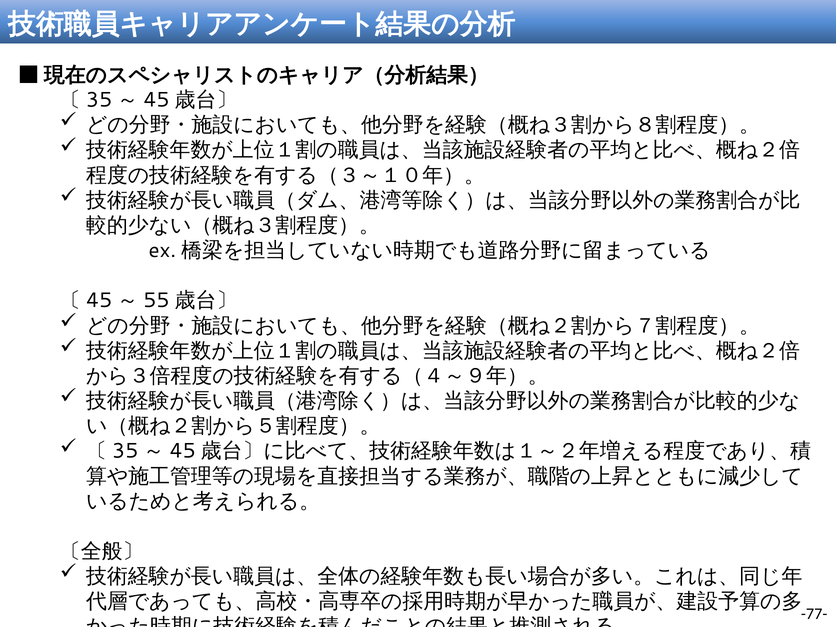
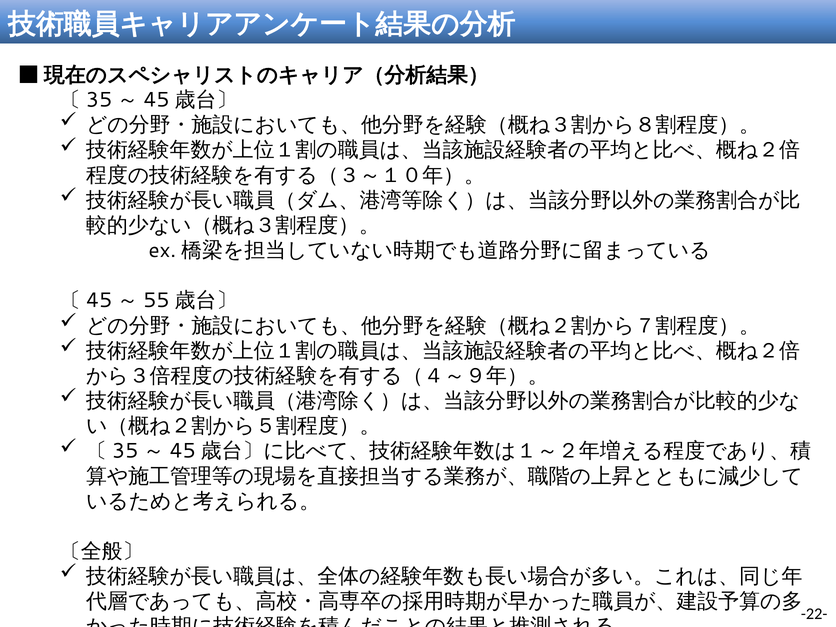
-77-: -77- -> -22- (814, 614)
